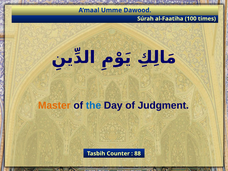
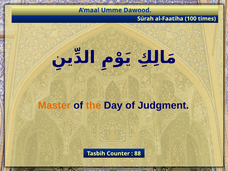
the colour: blue -> orange (94, 105)
